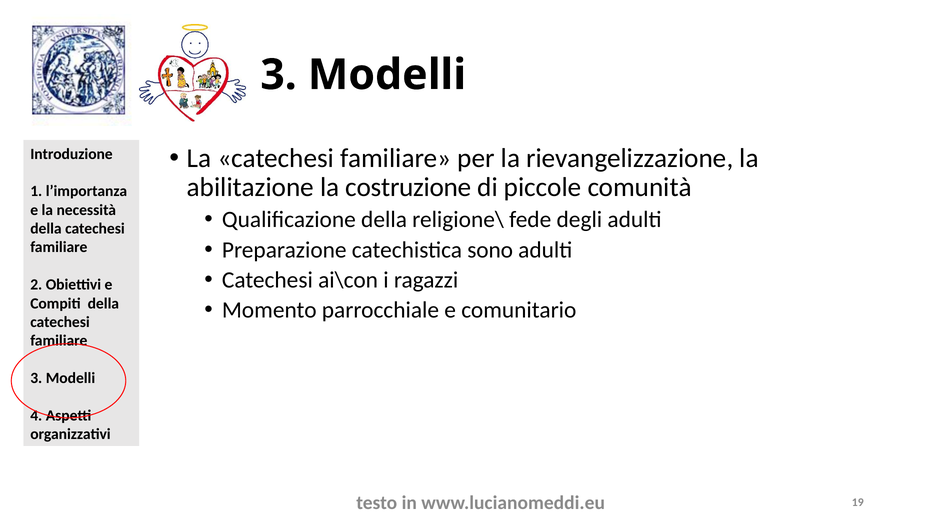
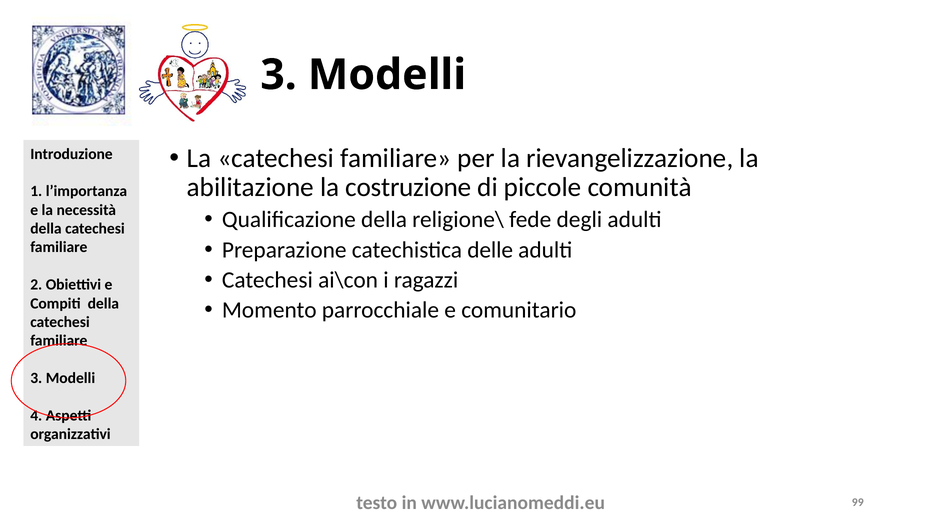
sono: sono -> delle (490, 250)
19: 19 -> 99 (858, 502)
